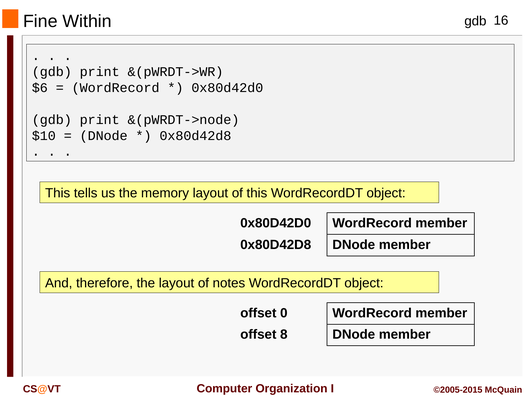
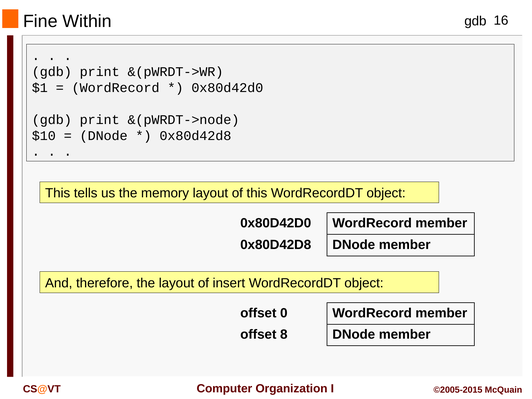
$6: $6 -> $1 (40, 88)
notes: notes -> insert (229, 283)
